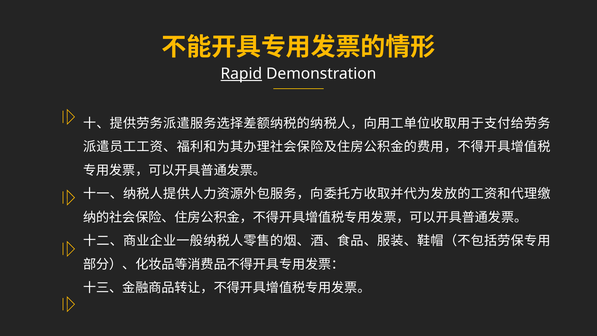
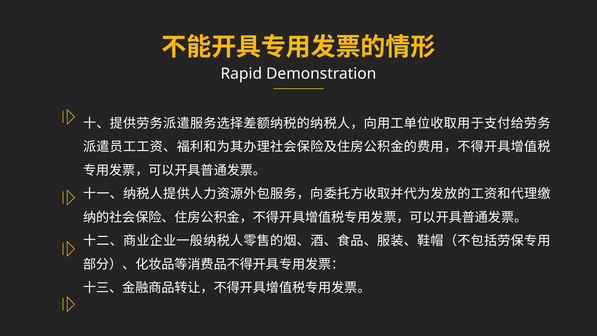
Rapid underline: present -> none (241, 74)
